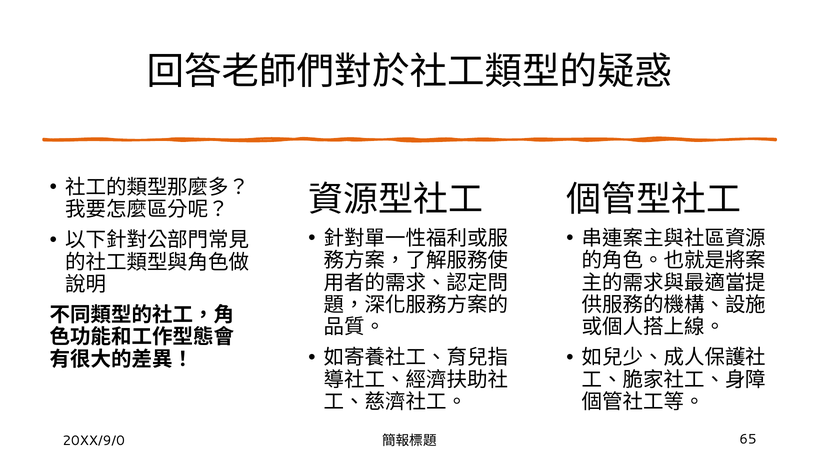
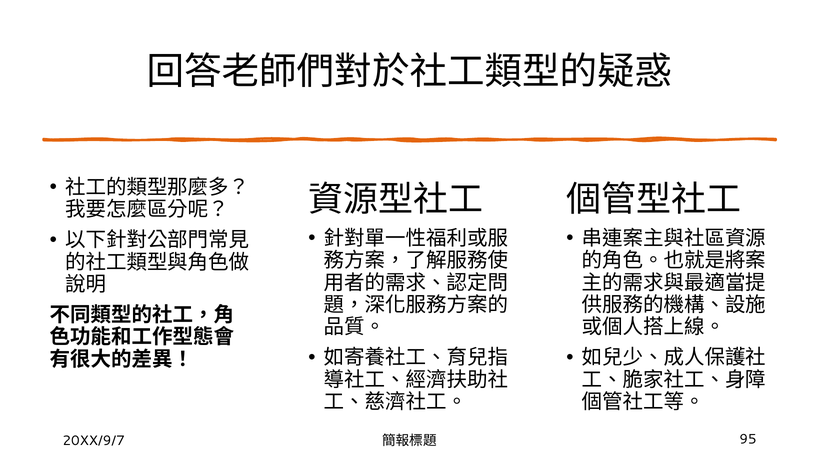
20XX/9/0: 20XX/9/0 -> 20XX/9/7 (94, 440)
65: 65 -> 95 (748, 439)
